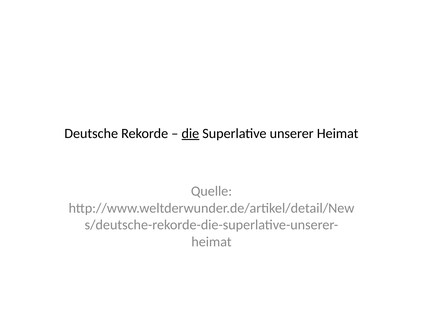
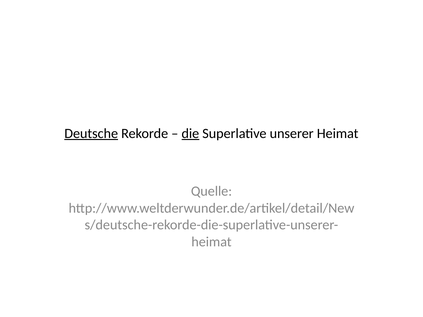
Deutsche underline: none -> present (91, 134)
